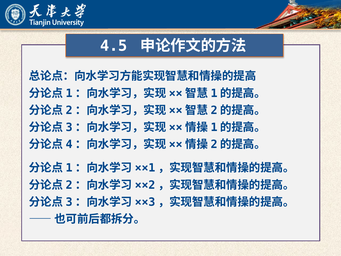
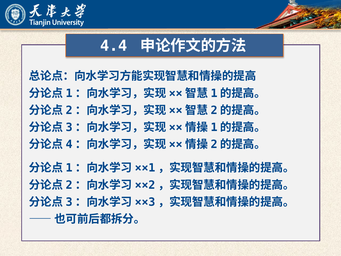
4.5: 4.5 -> 4.4 (114, 46)
